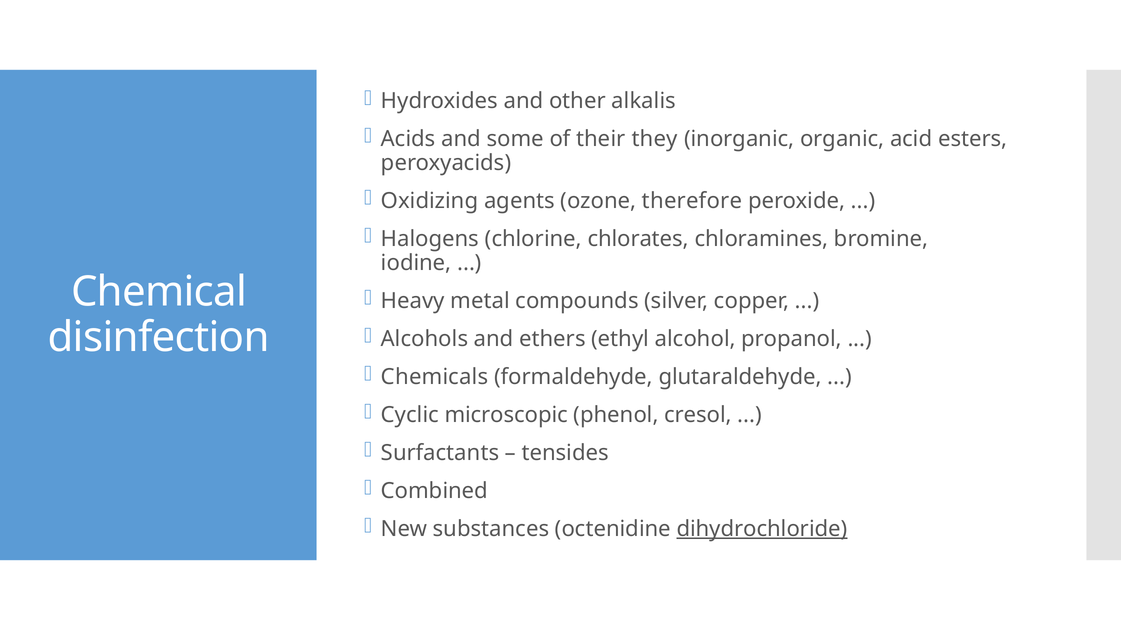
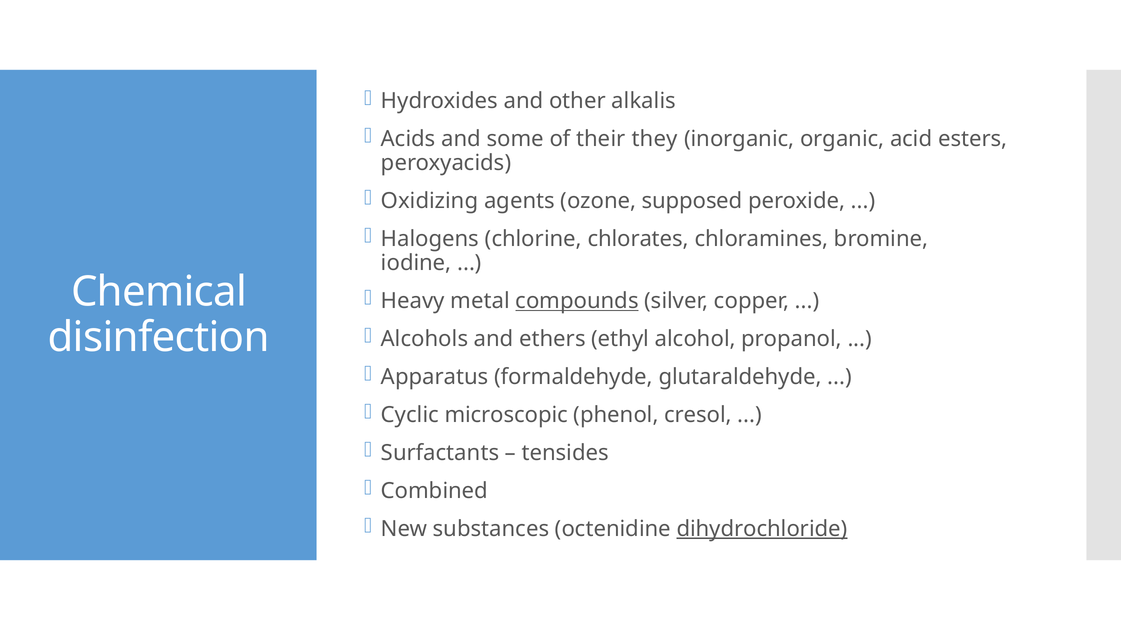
therefore: therefore -> supposed (692, 201)
compounds underline: none -> present (577, 301)
Chemicals: Chemicals -> Apparatus (435, 377)
